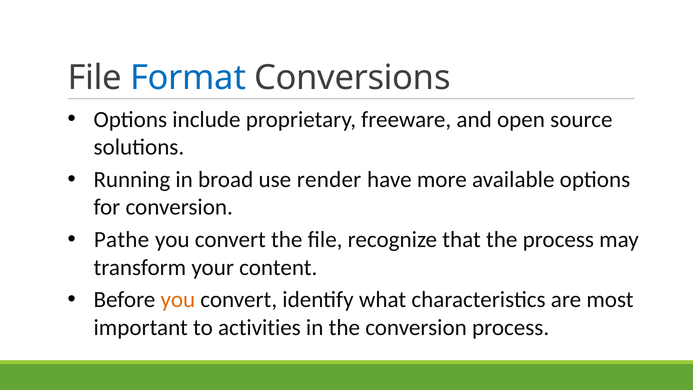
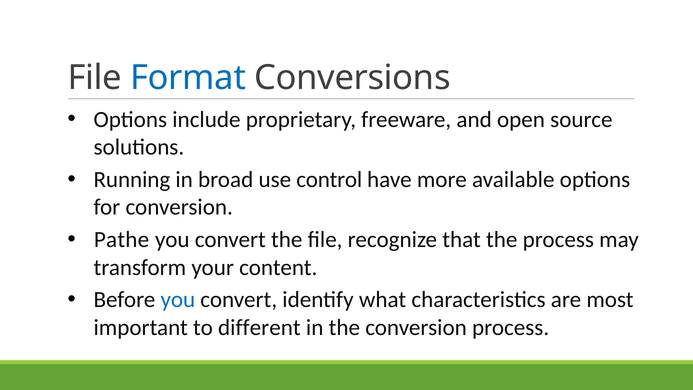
render: render -> control (329, 180)
you colour: orange -> blue (178, 300)
activities: activities -> different (259, 327)
